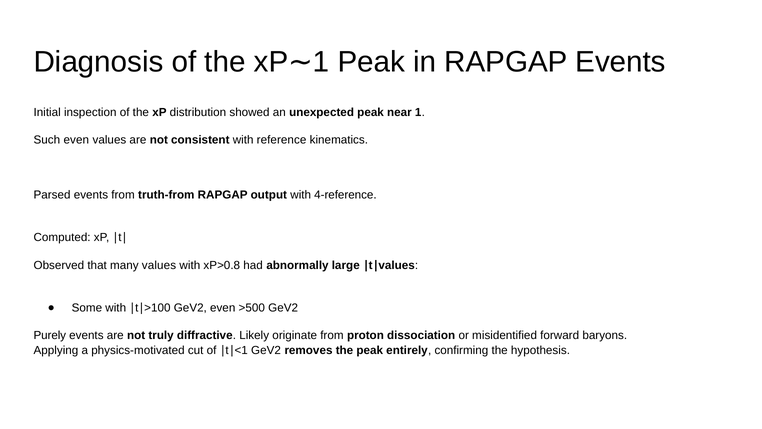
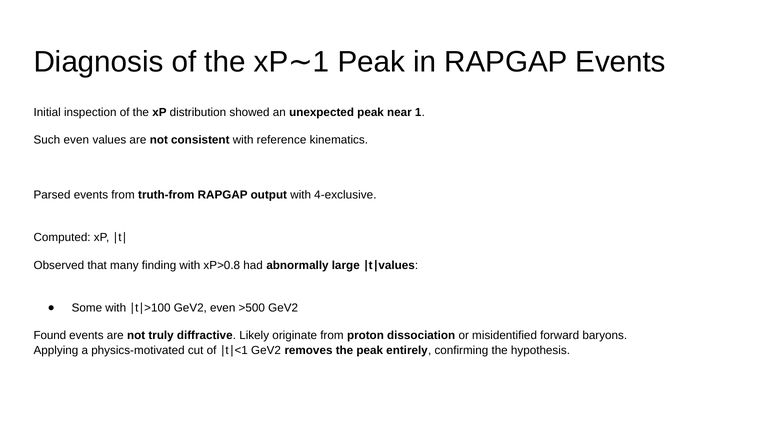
4-reference: 4-reference -> 4-exclusive (345, 195)
many values: values -> finding (159, 265)
Purely: Purely -> Found (50, 335)
